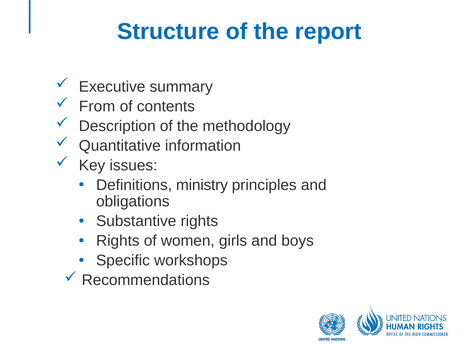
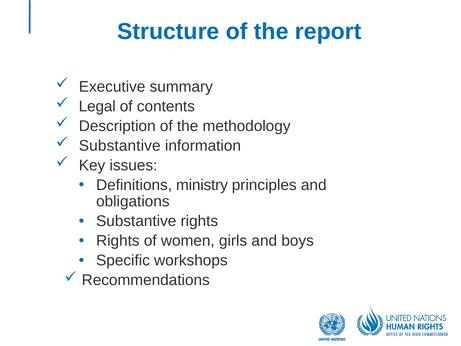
From: From -> Legal (97, 106)
Quantitative: Quantitative -> Substantive (120, 145)
